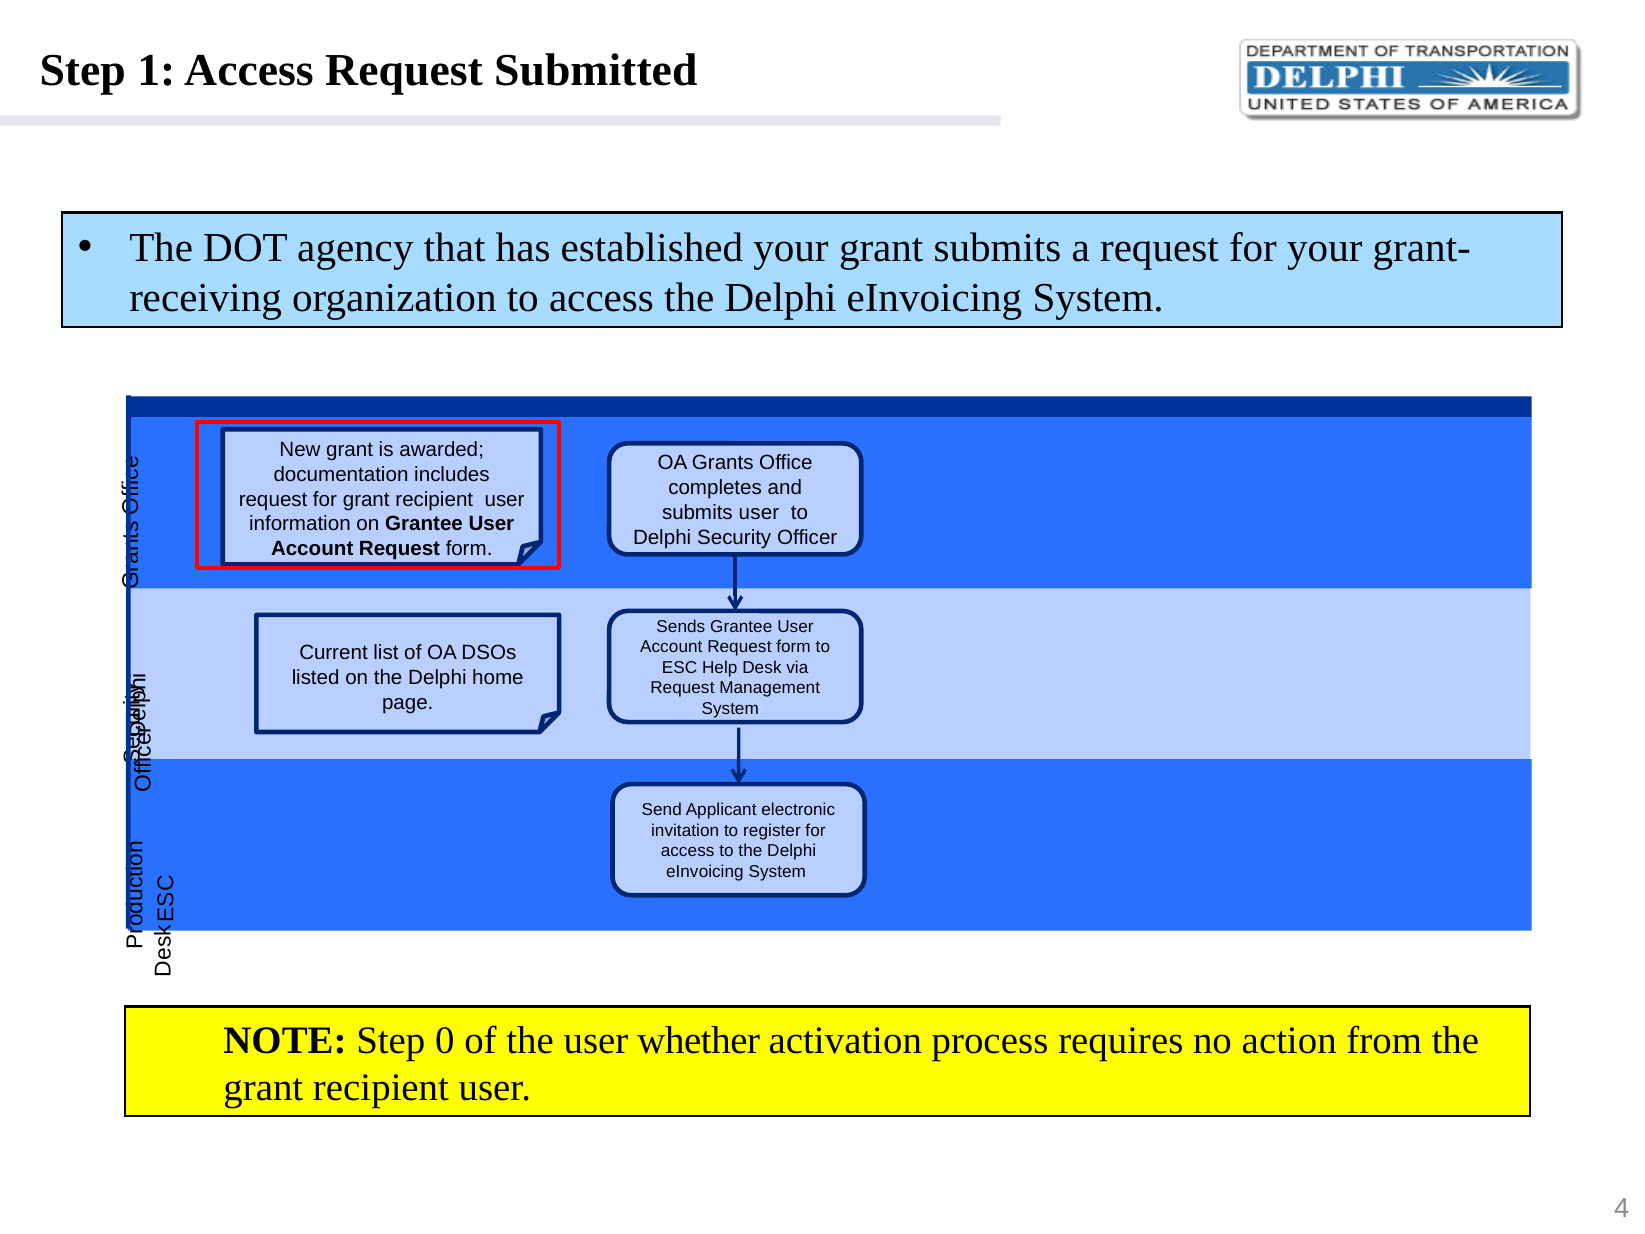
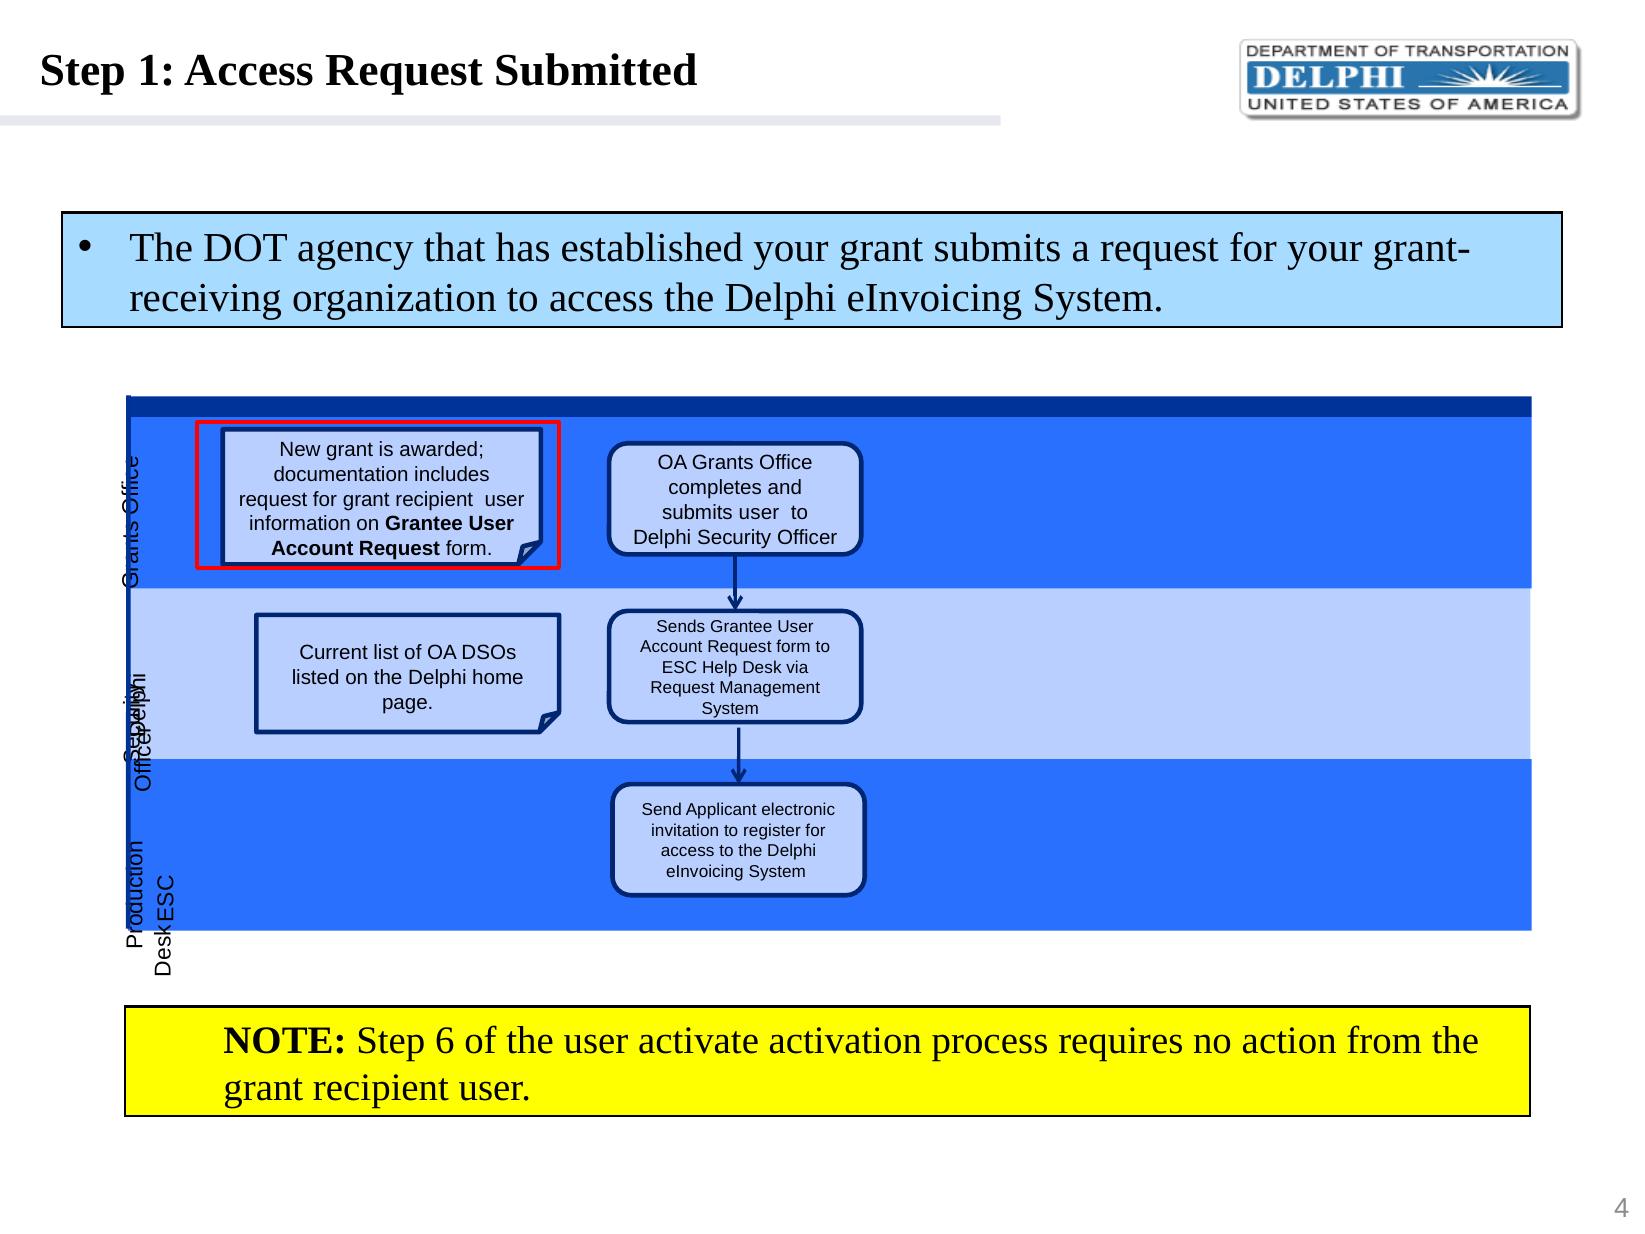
0: 0 -> 6 (445, 1040)
whether: whether -> activate (699, 1040)
